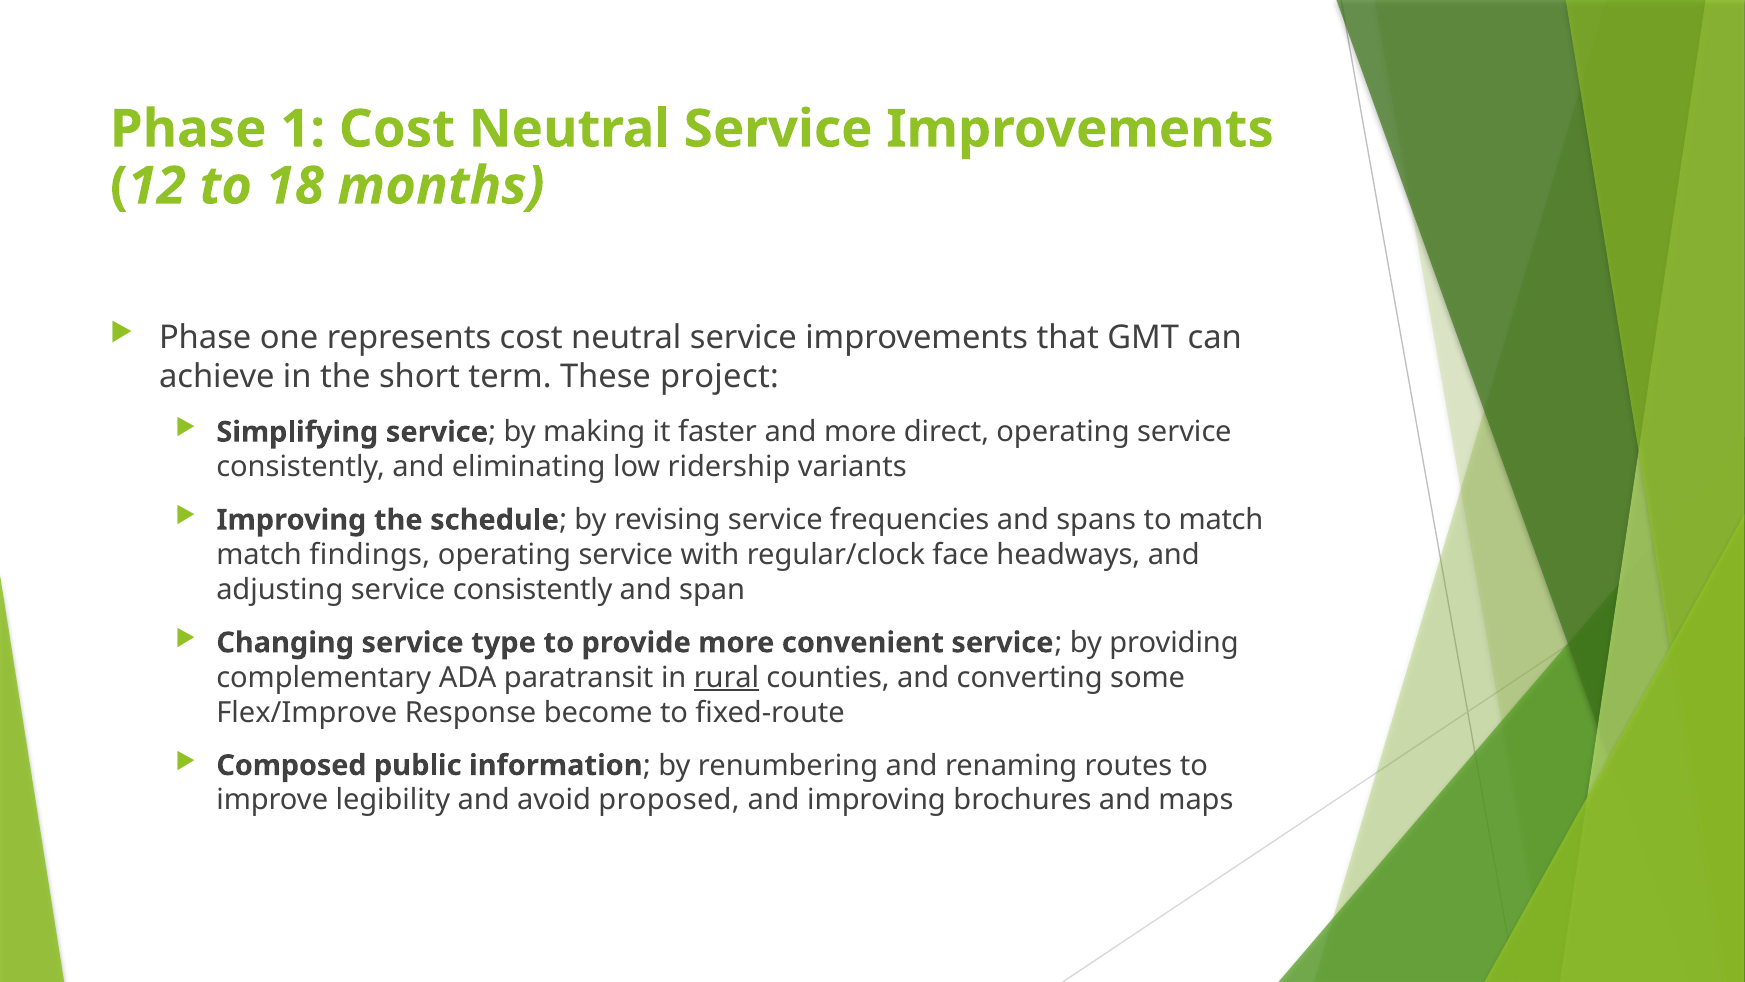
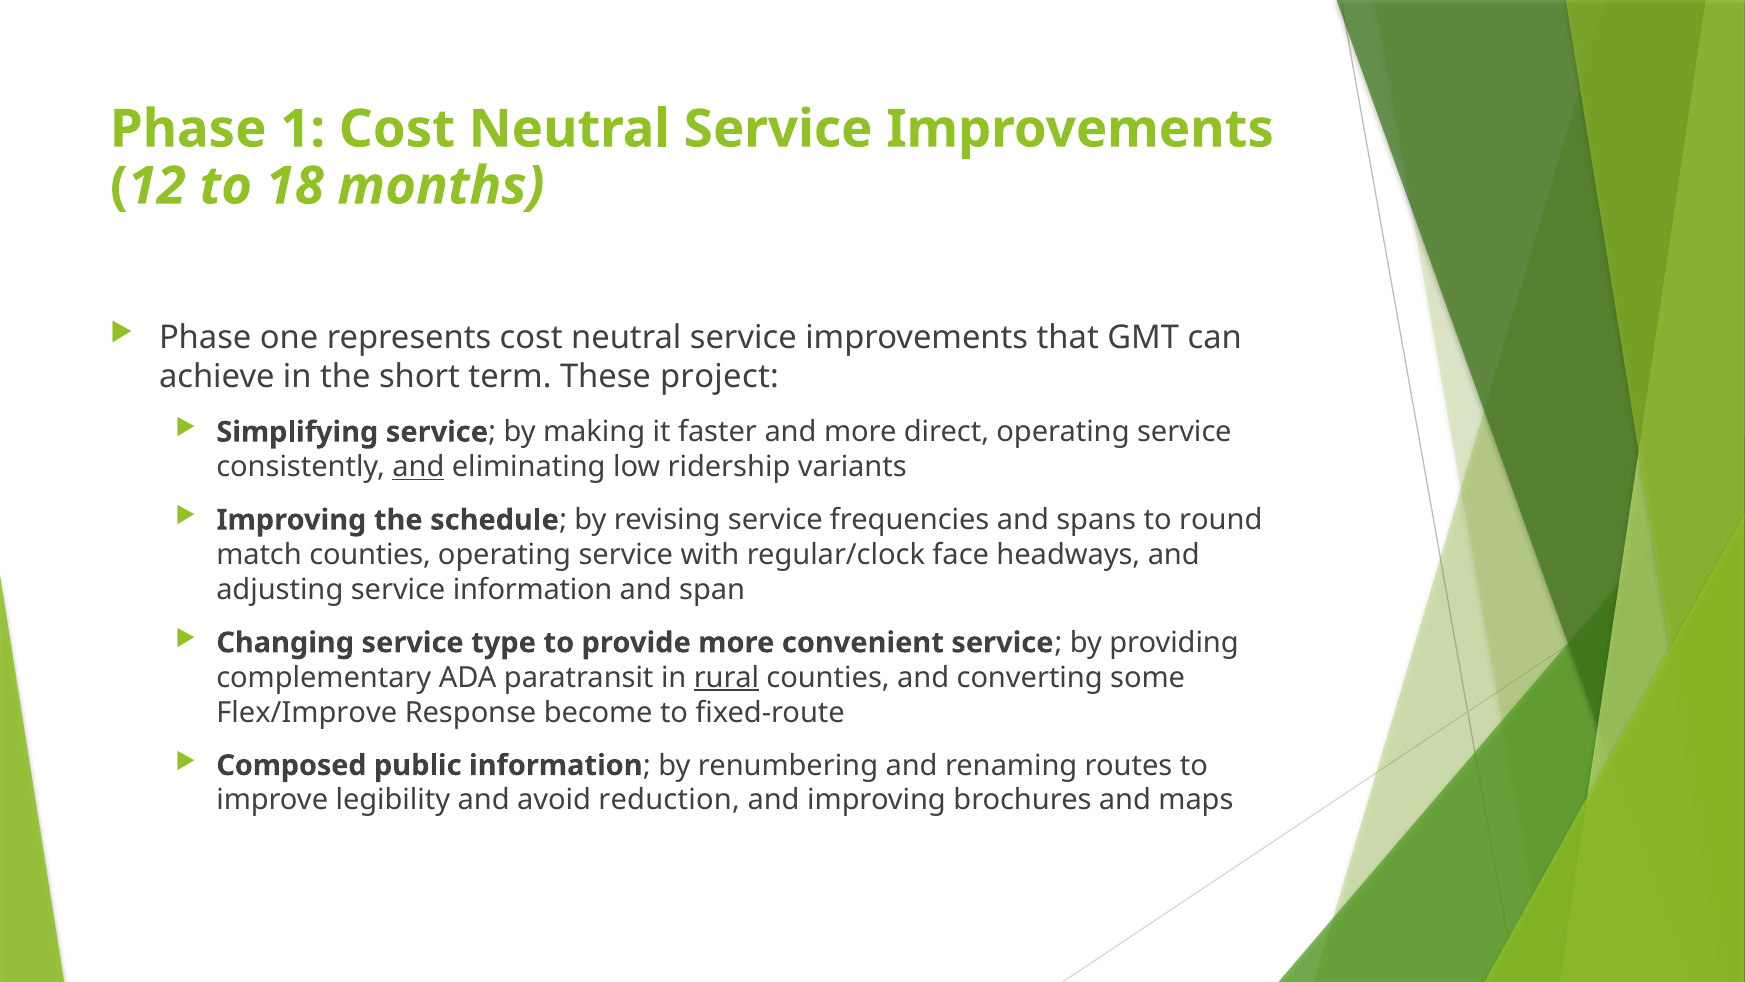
and underline: none -> present (418, 467)
to match: match -> round (1221, 520)
match findings: findings -> counties (370, 555)
adjusting service consistently: consistently -> information (533, 589)
proposed: proposed -> reduction (669, 800)
